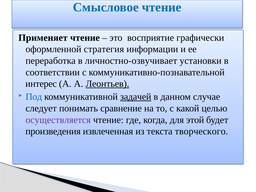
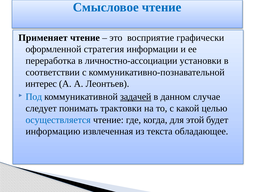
личностно-озвучивает: личностно-озвучивает -> личностно-ассоциации (131, 61)
Леонтьев underline: present -> none (107, 84)
сравнение: сравнение -> трактовки (121, 108)
осуществляется colour: purple -> blue (58, 120)
произведения: произведения -> информацию (53, 131)
творческого: творческого -> обладающее (202, 131)
